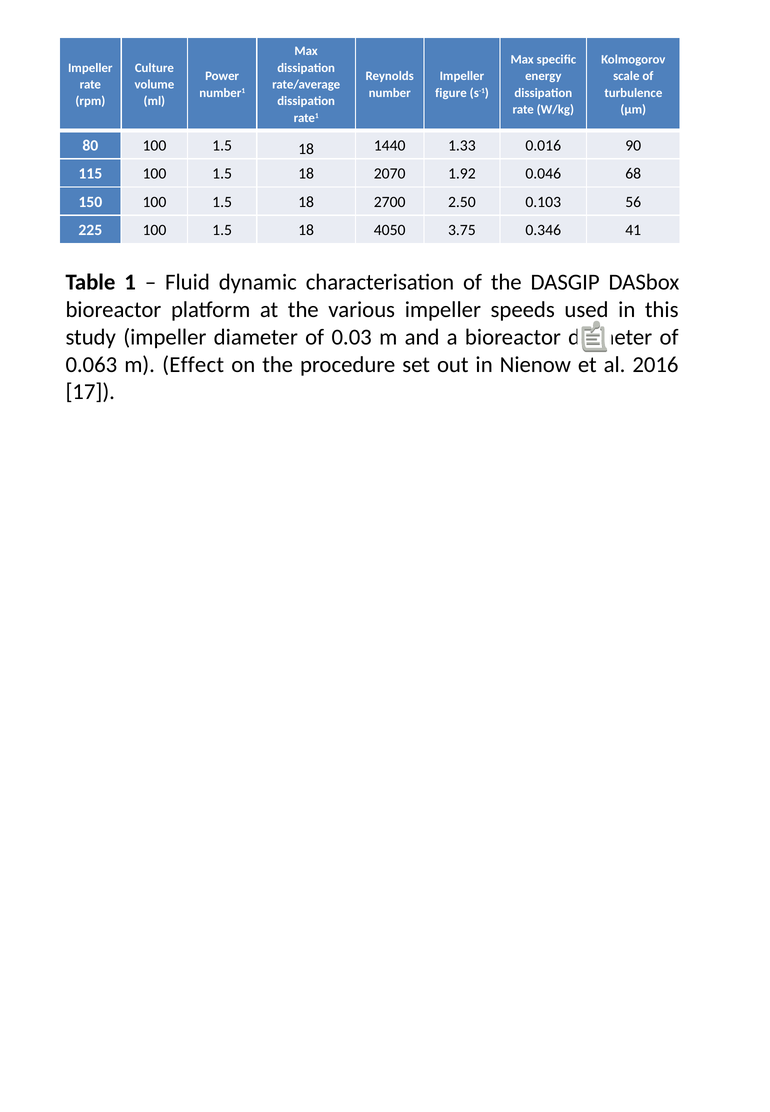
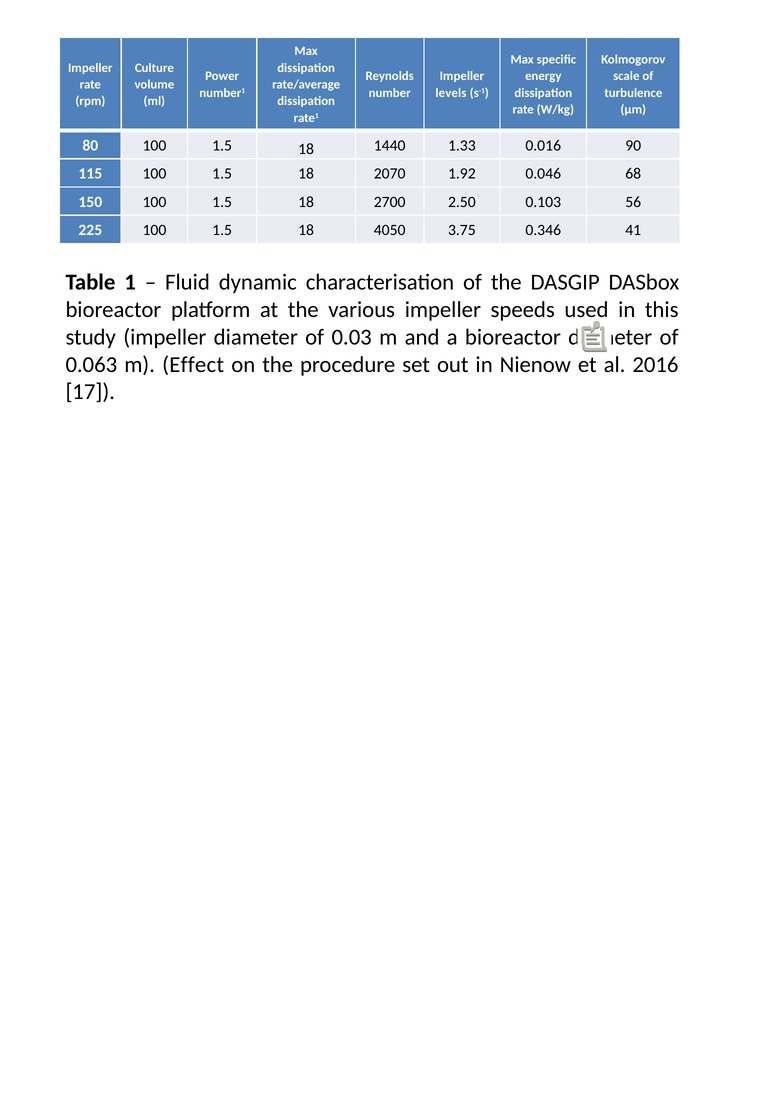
figure: figure -> levels (451, 93)
